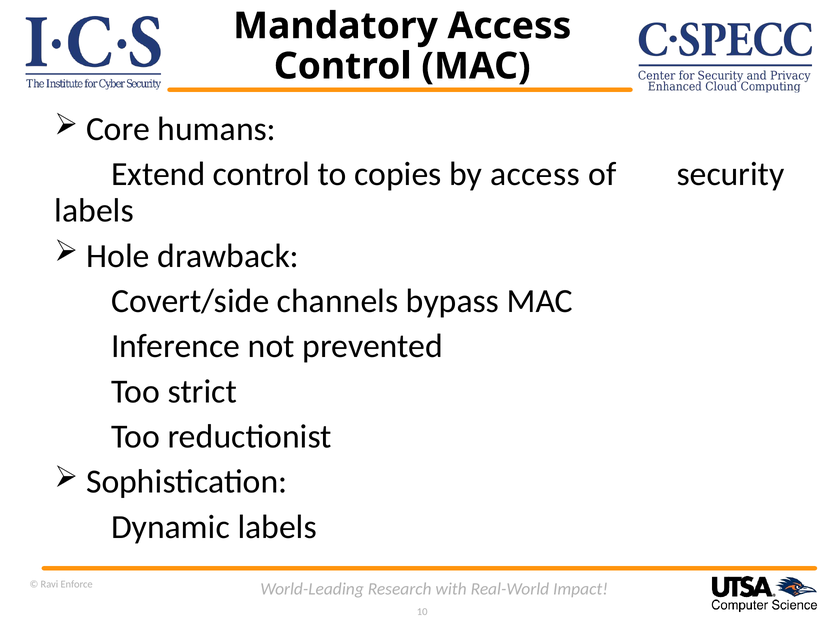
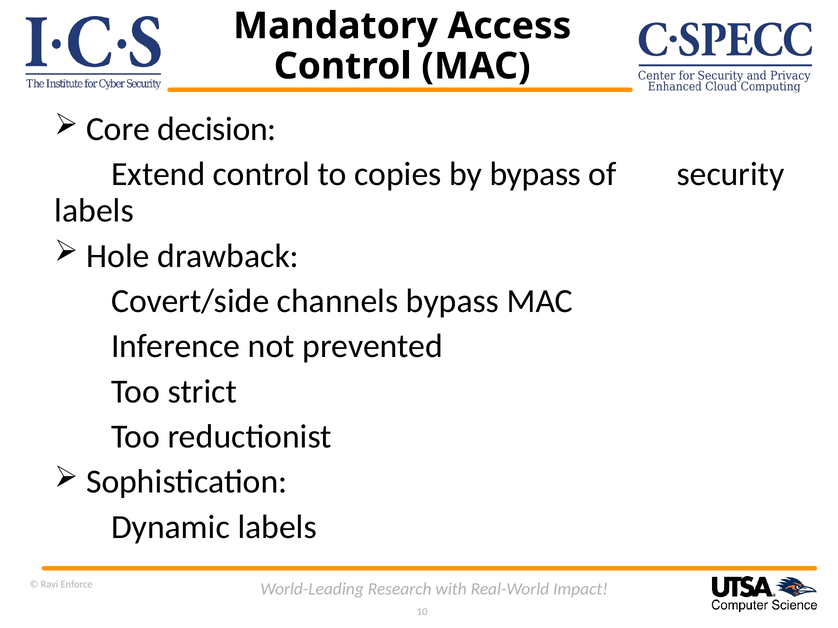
humans: humans -> decision (217, 129)
by access: access -> bypass (535, 174)
